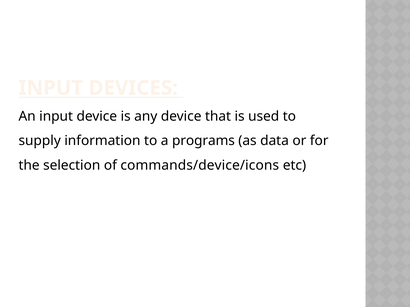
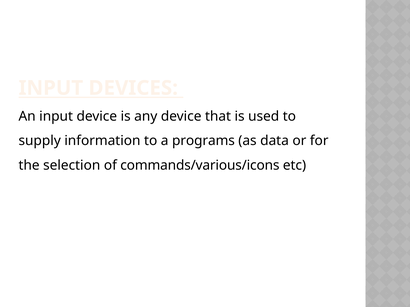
commands/device/icons: commands/device/icons -> commands/various/icons (200, 166)
